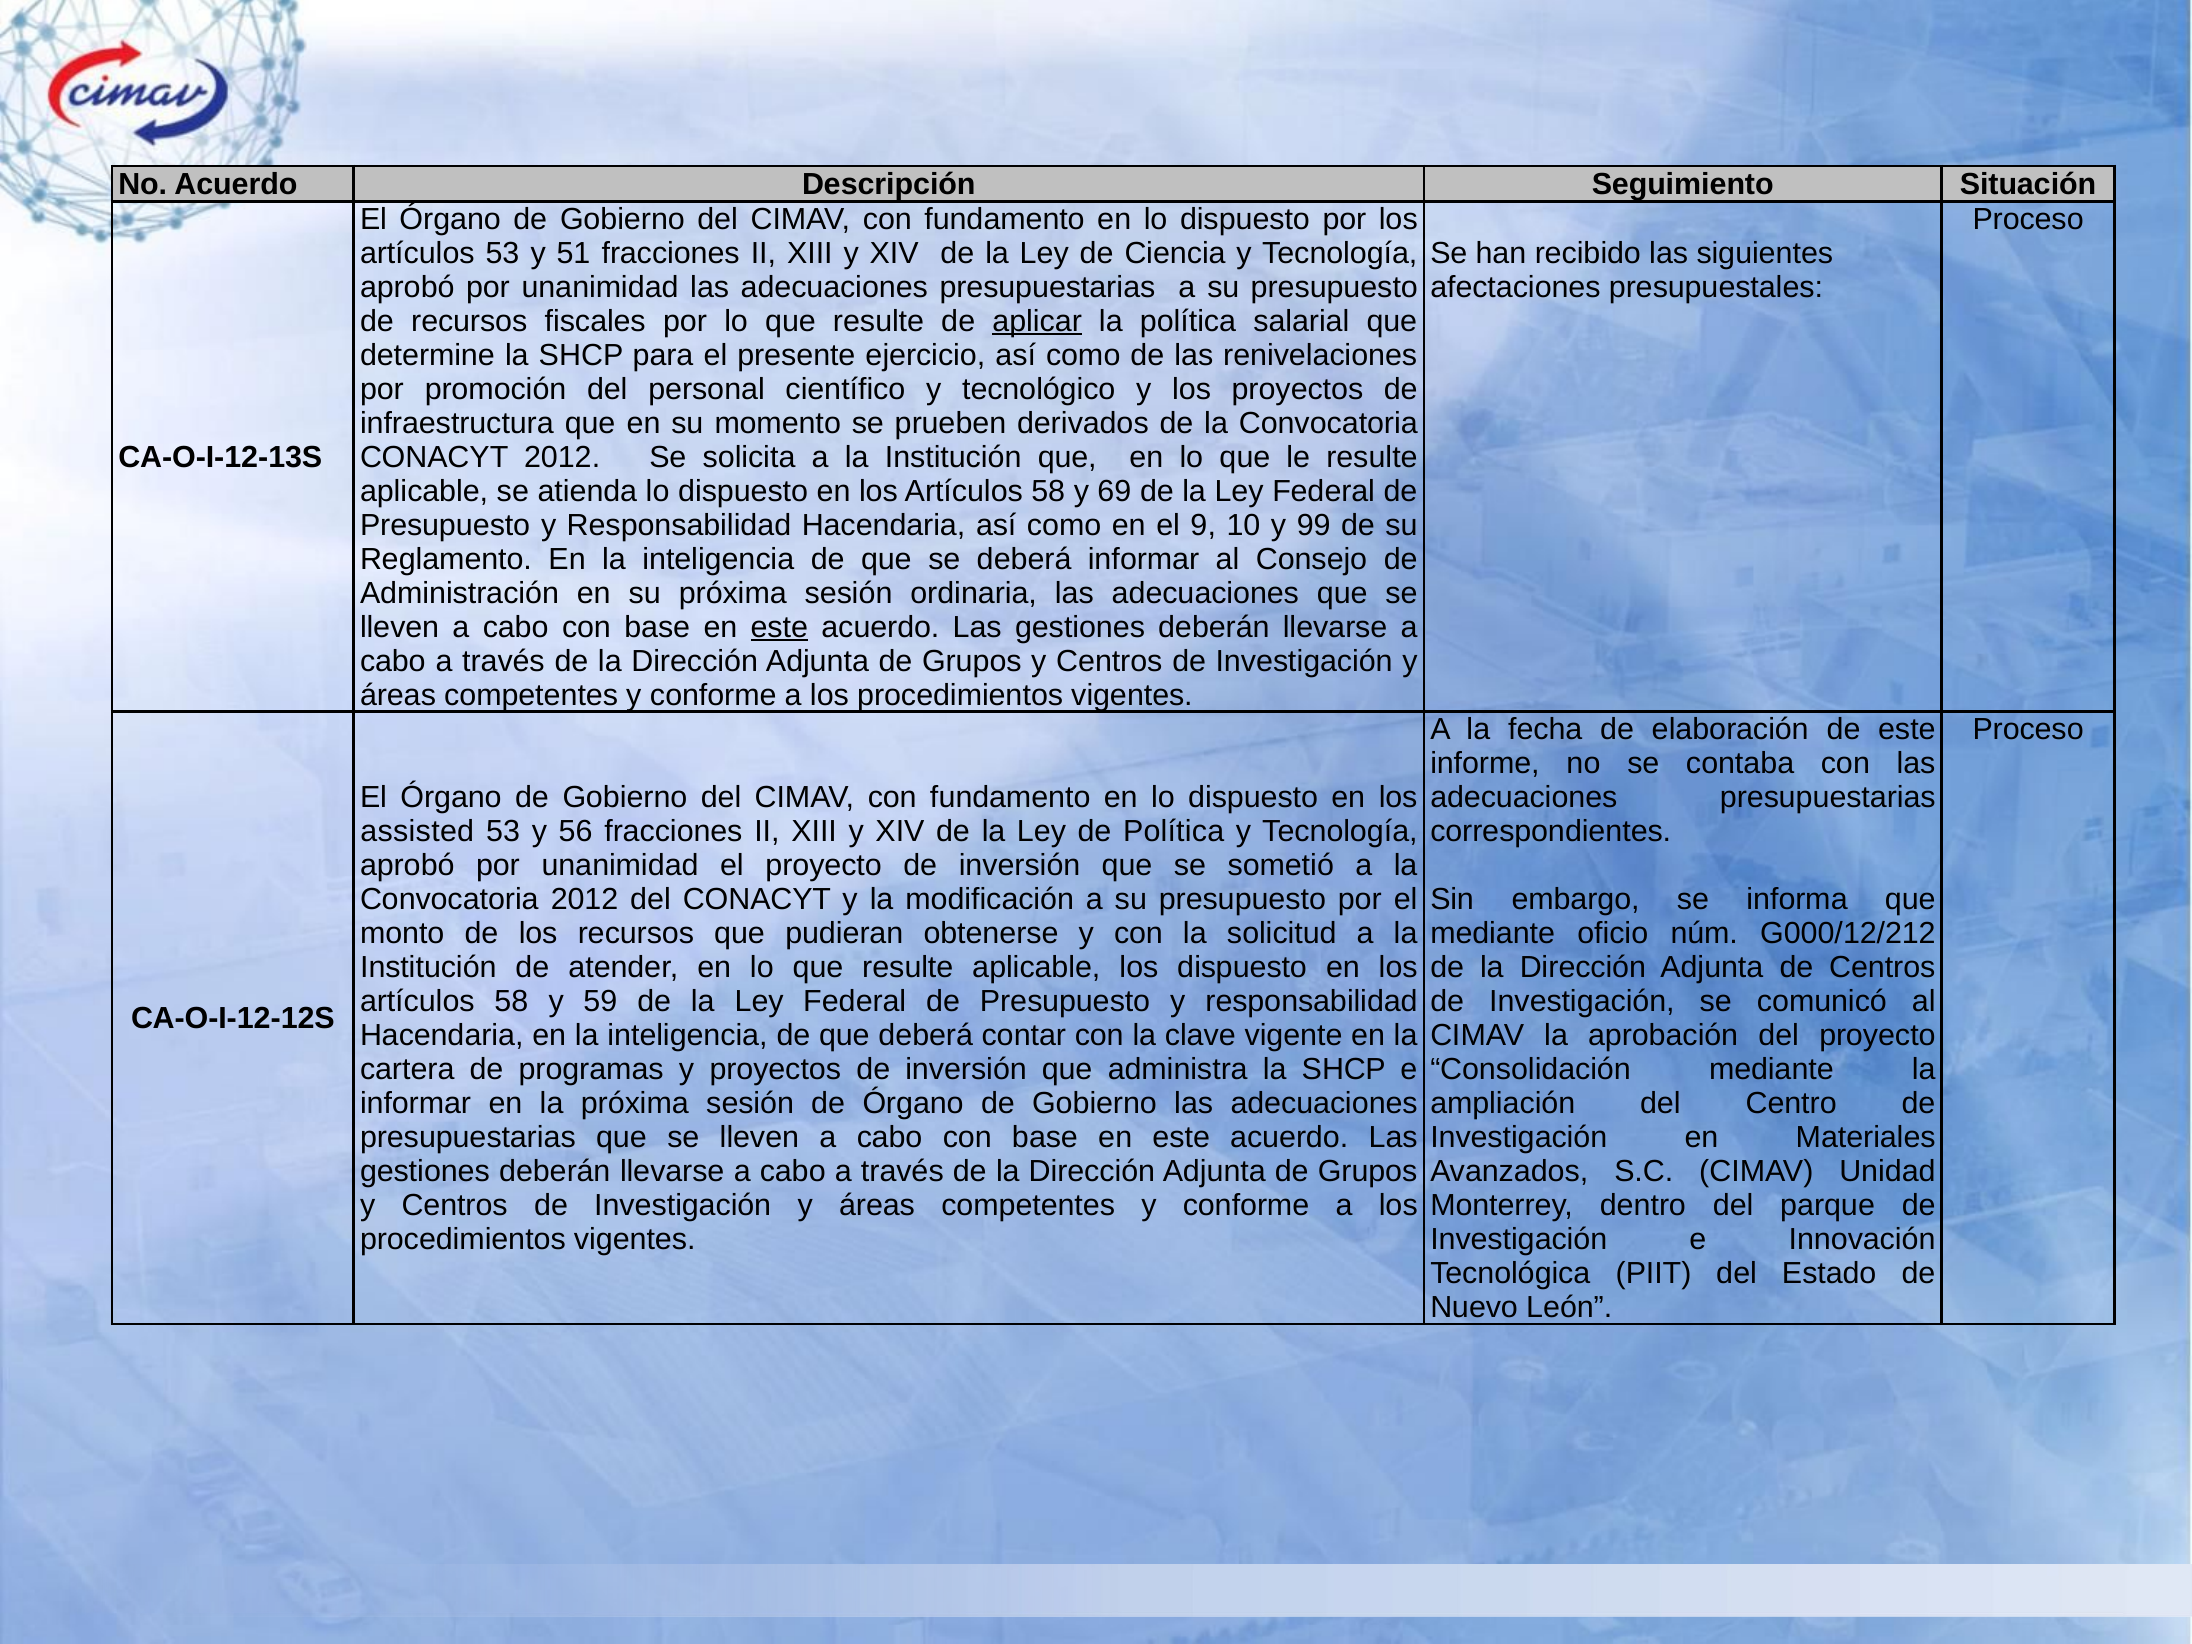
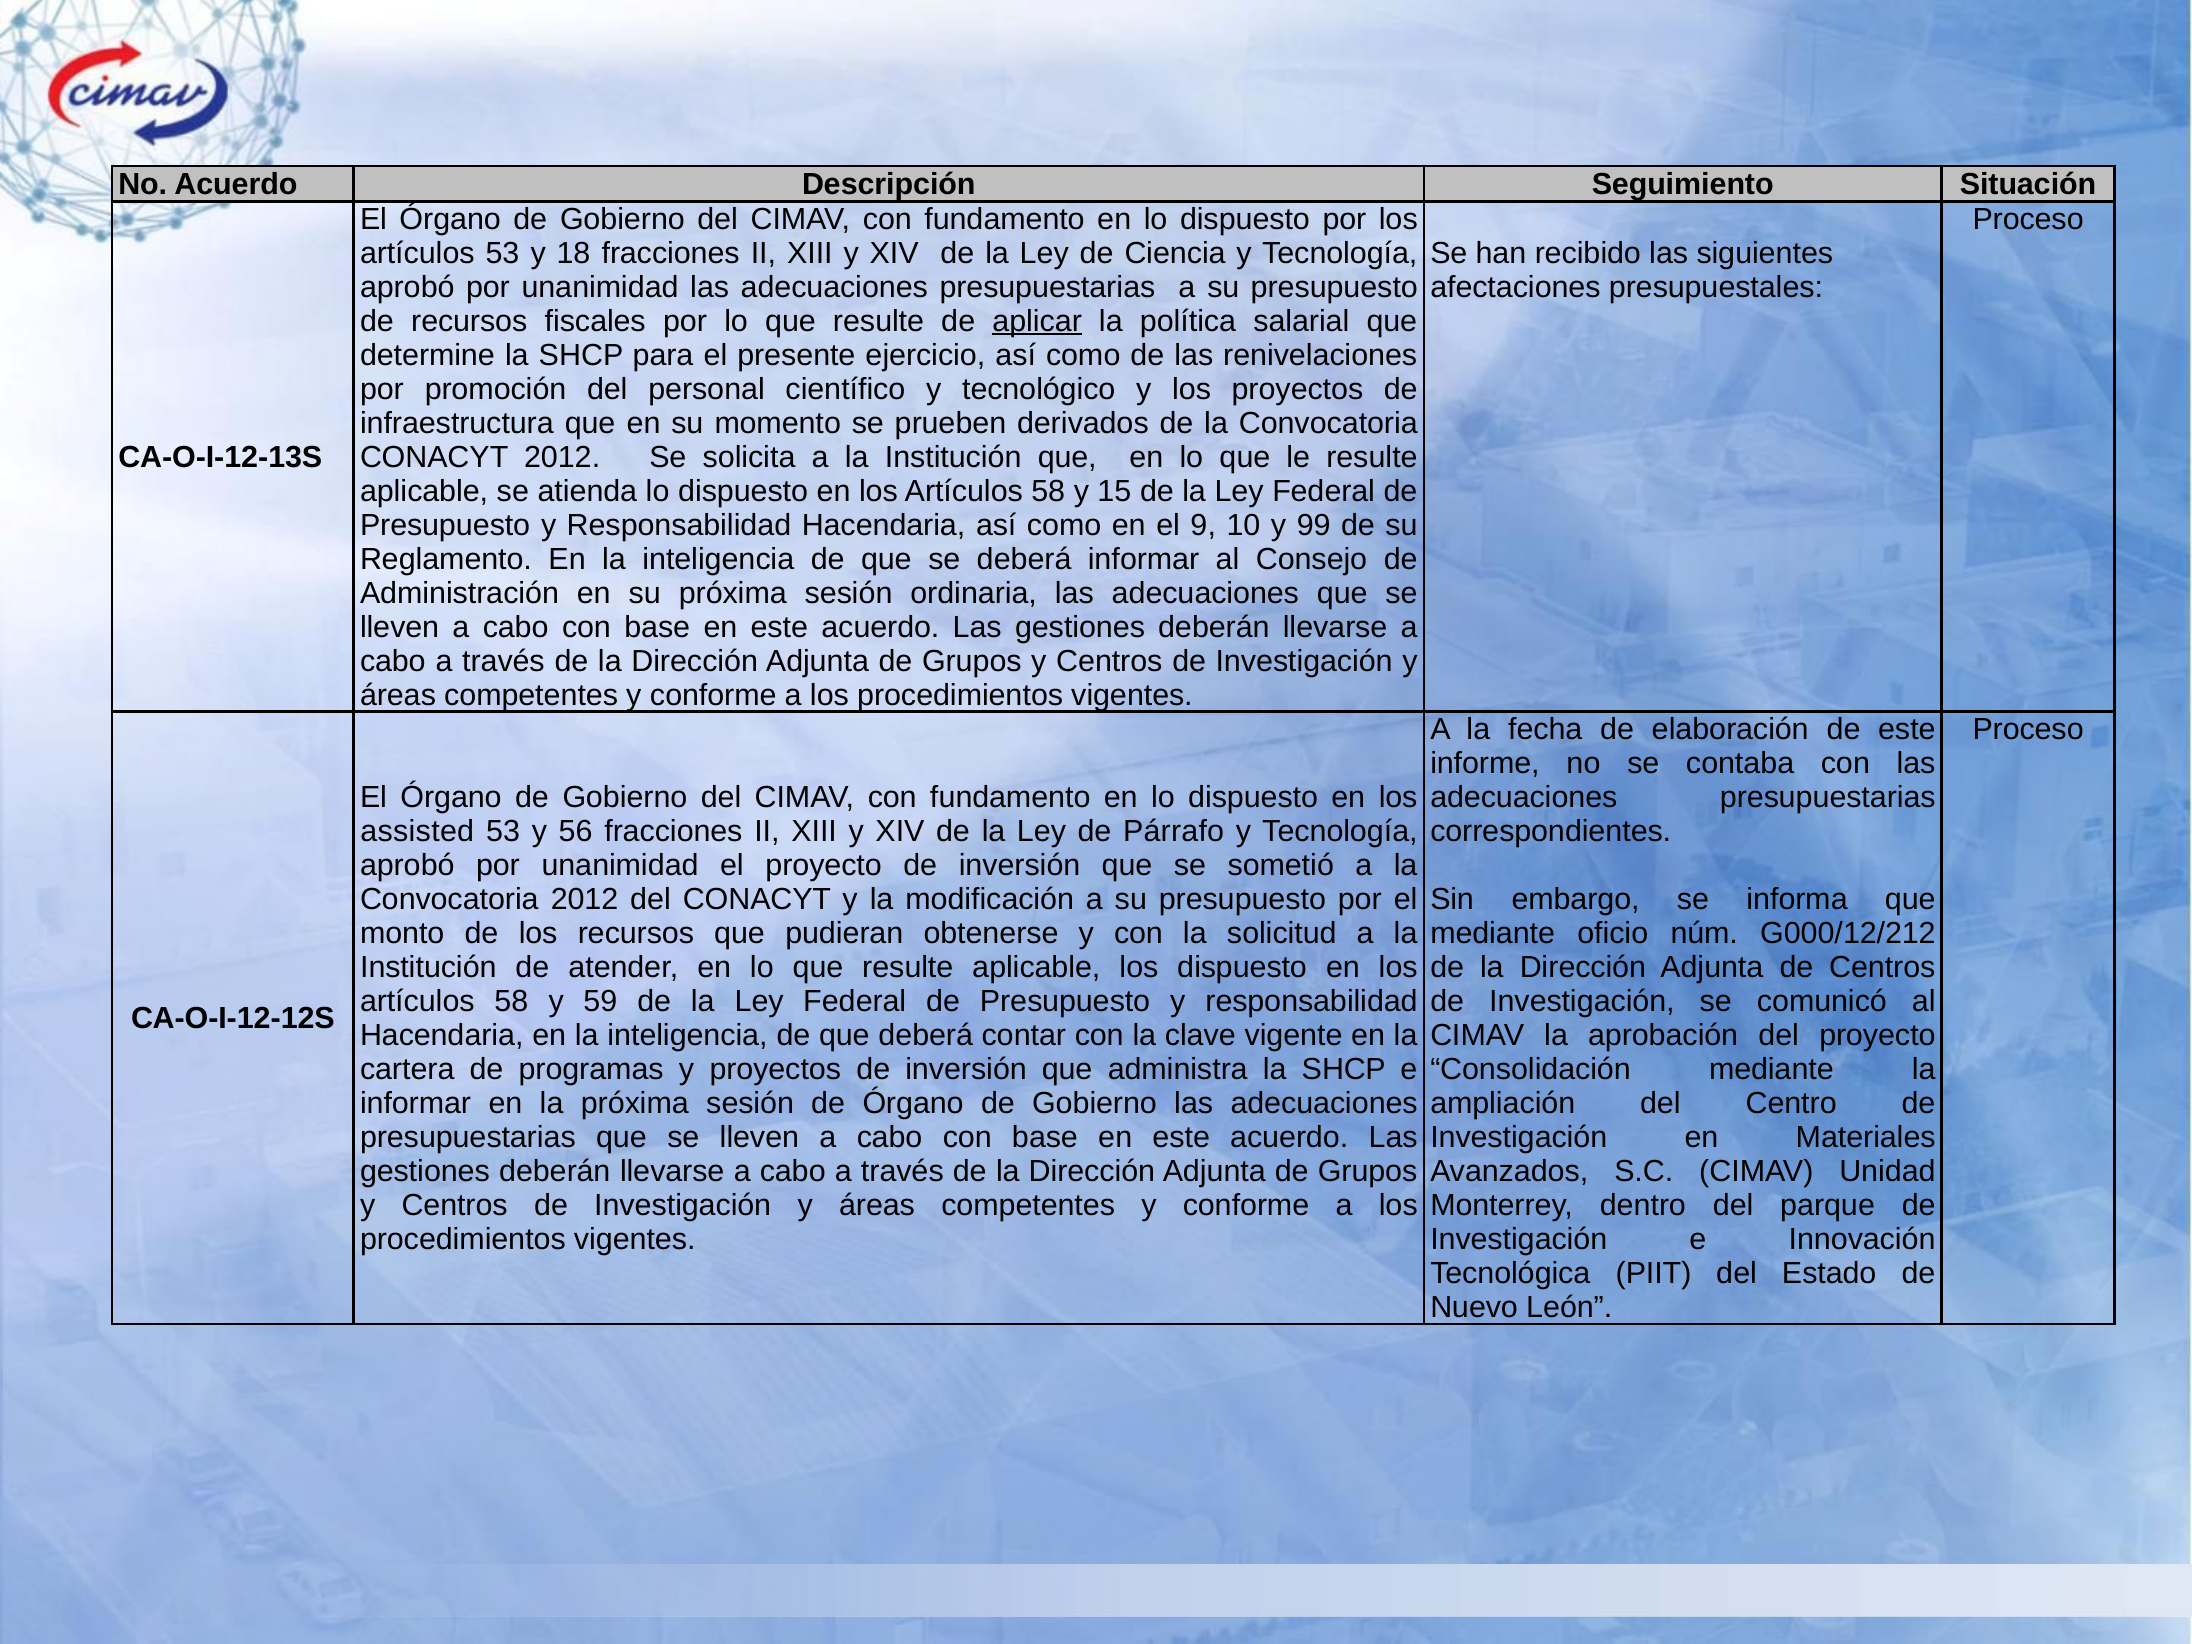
51: 51 -> 18 (573, 253)
69: 69 -> 15 (1114, 491)
este underline: present -> none (779, 627)
de Política: Política -> Párrafo (1174, 831)
